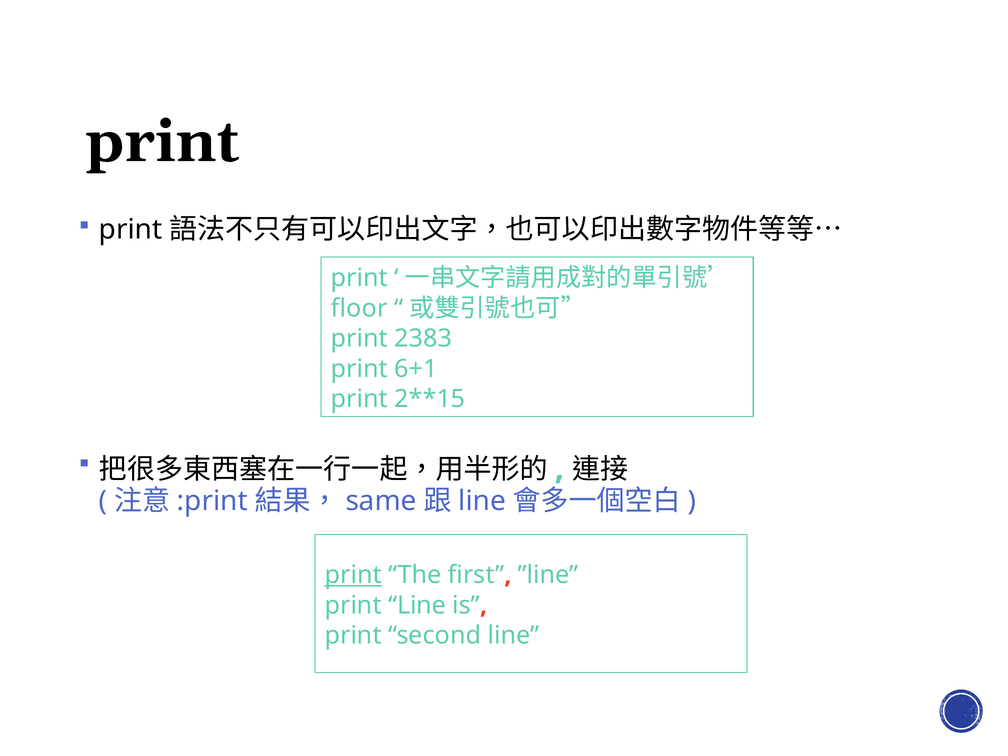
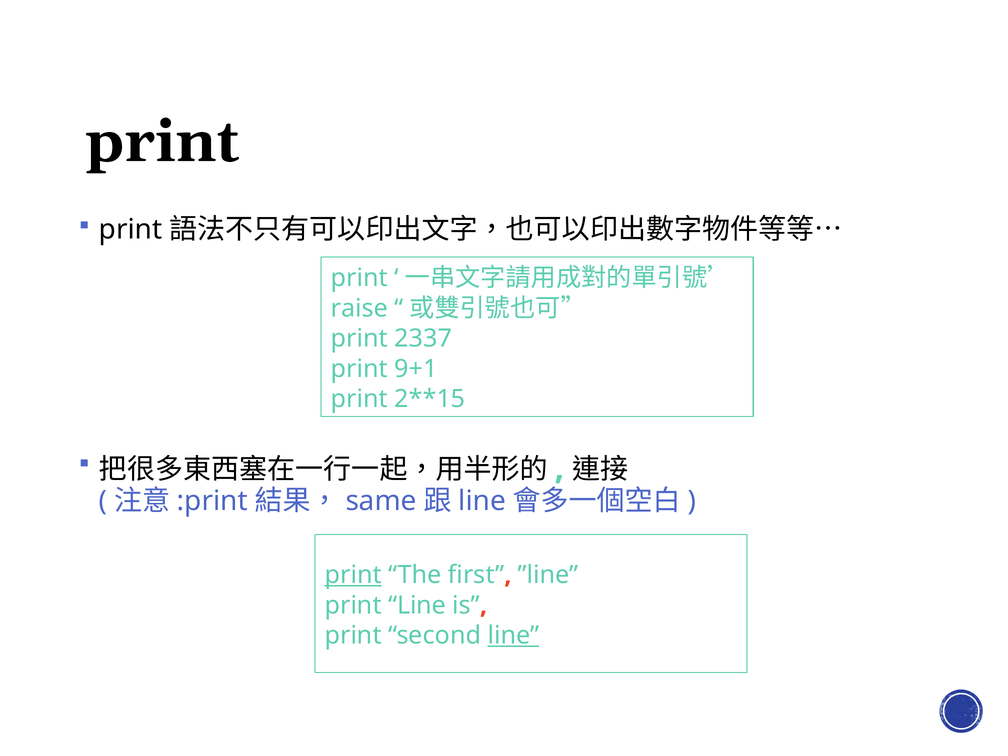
floor: floor -> raise (359, 308)
2383: 2383 -> 2337 (423, 338)
6+1: 6+1 -> 9+1 (416, 369)
line underline: none -> present (513, 636)
